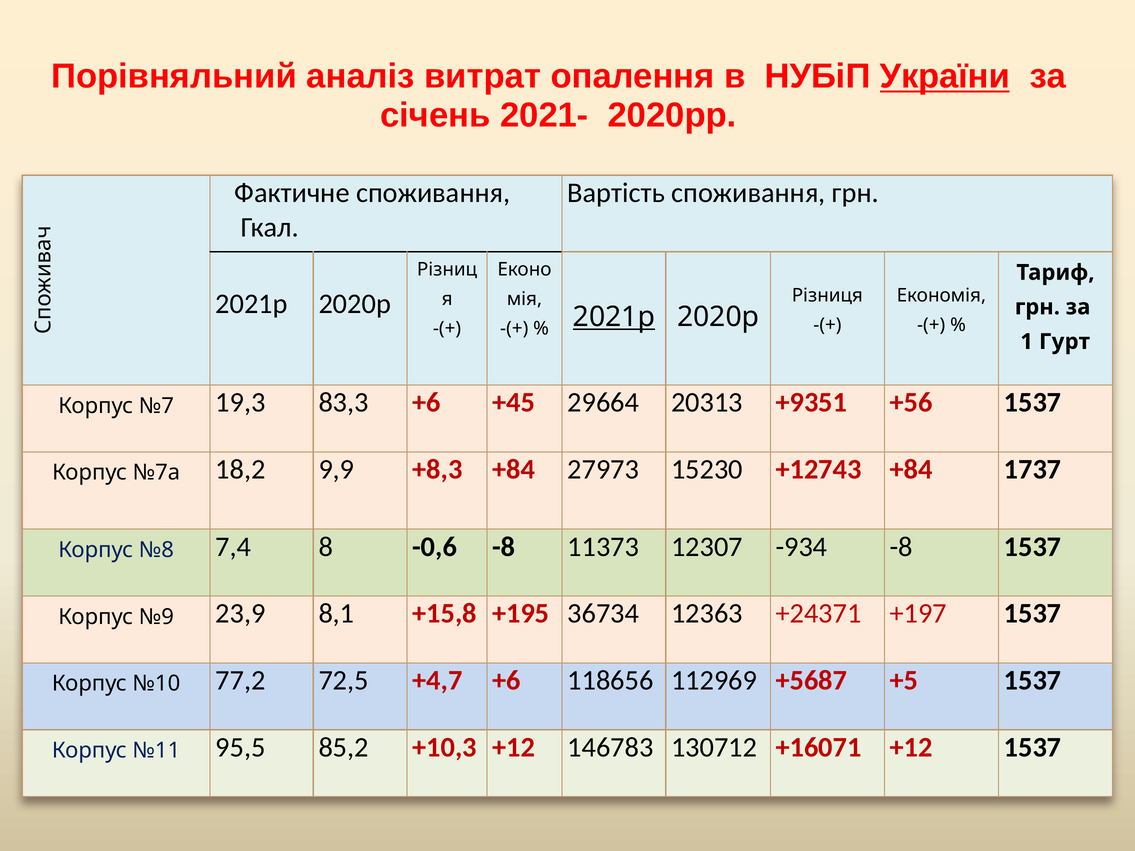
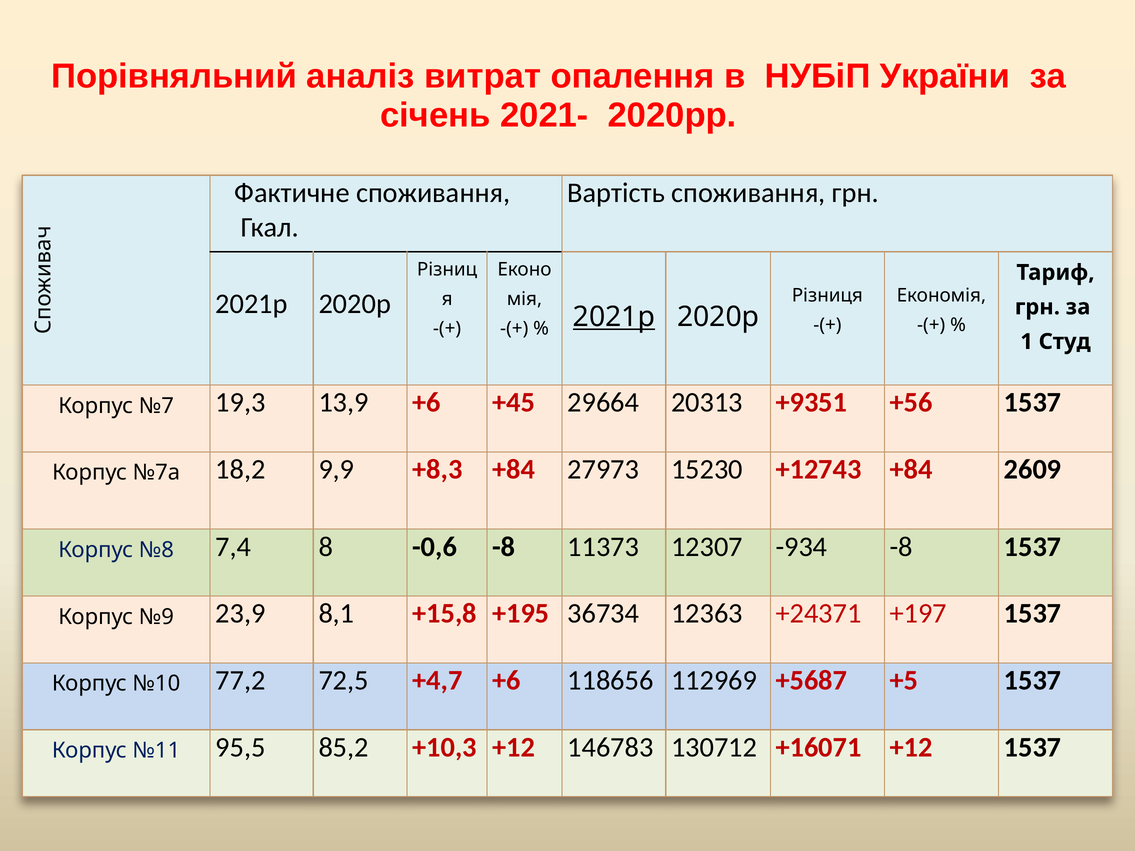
України underline: present -> none (945, 76)
Гурт: Гурт -> Студ (1065, 342)
83,3: 83,3 -> 13,9 (344, 403)
1737: 1737 -> 2609 (1033, 470)
